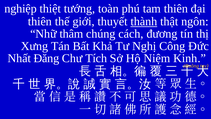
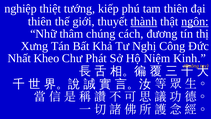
toàn: toàn -> kiếp (108, 9)
ngôn underline: none -> present (195, 21)
Đăng: Đăng -> Kheo (46, 58)
Tích: Tích -> Phát (96, 58)
